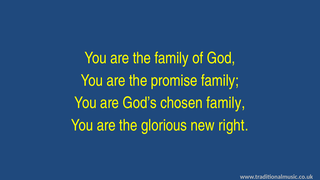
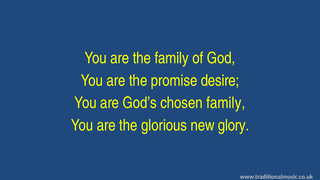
promise family: family -> desire (220, 81)
right: right -> glory (234, 125)
